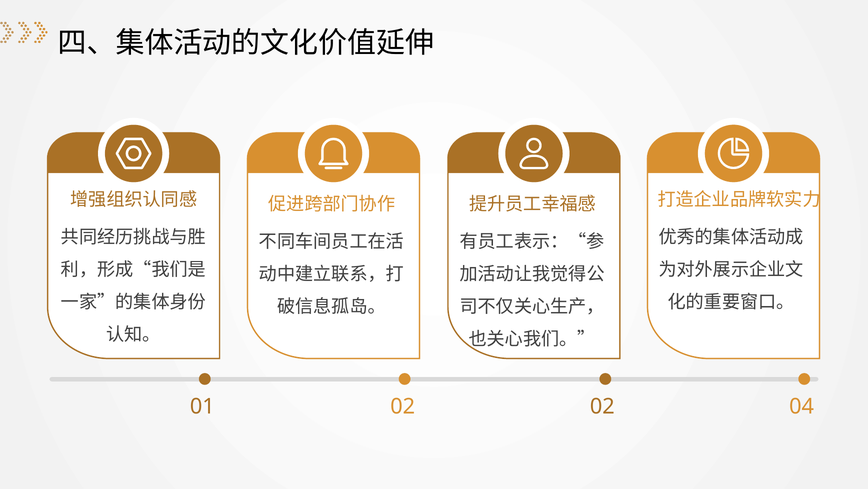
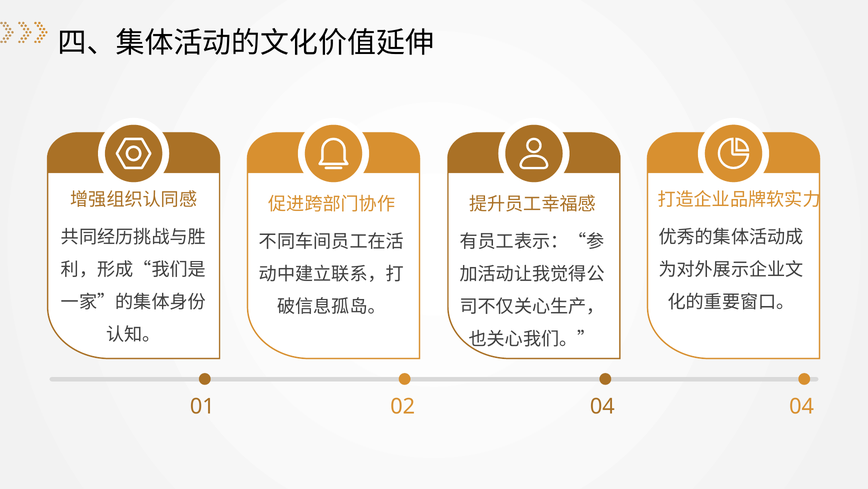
01 02: 02 -> 04 (602, 406)
